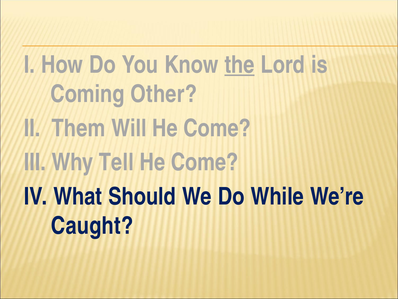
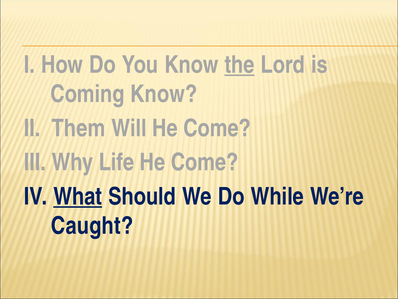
Coming Other: Other -> Know (164, 94)
Tell: Tell -> Life (116, 162)
What underline: none -> present (78, 196)
